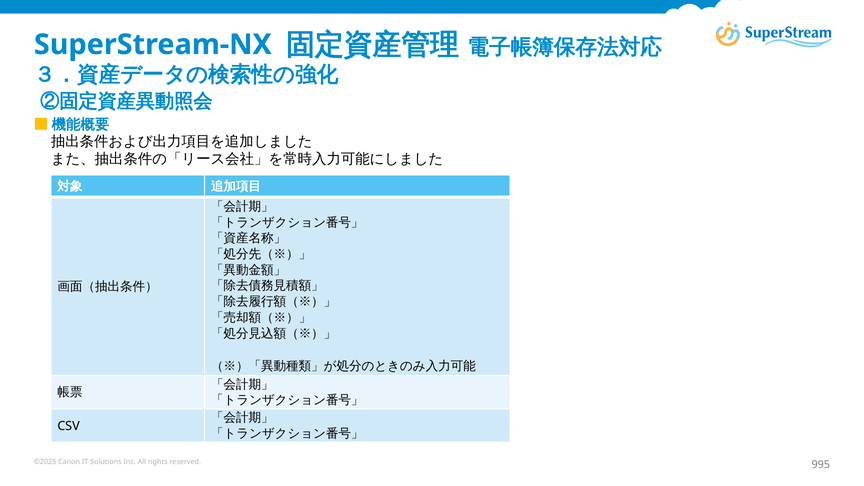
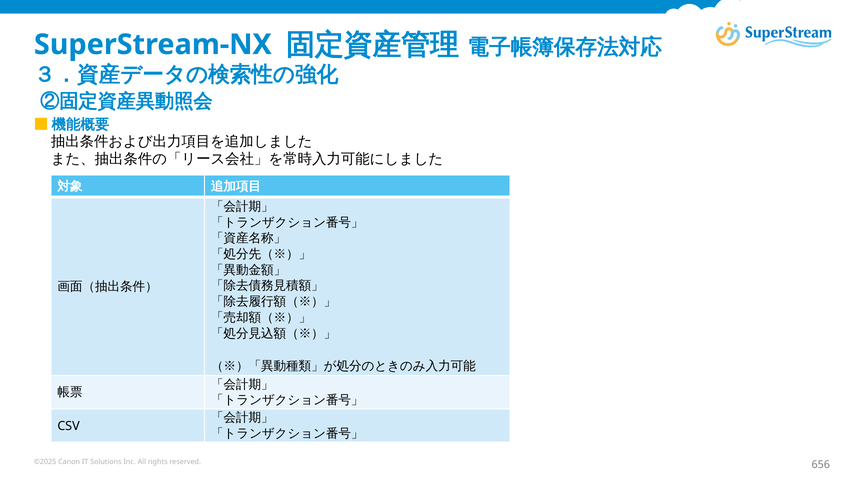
995: 995 -> 656 (821, 464)
